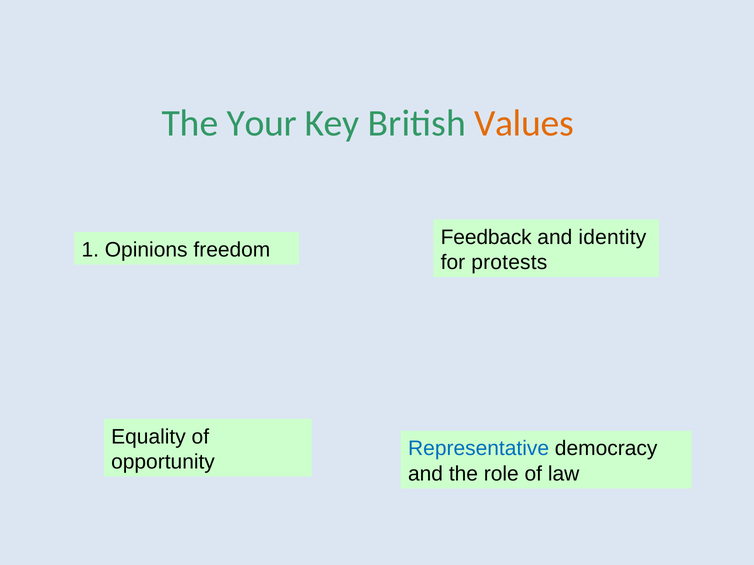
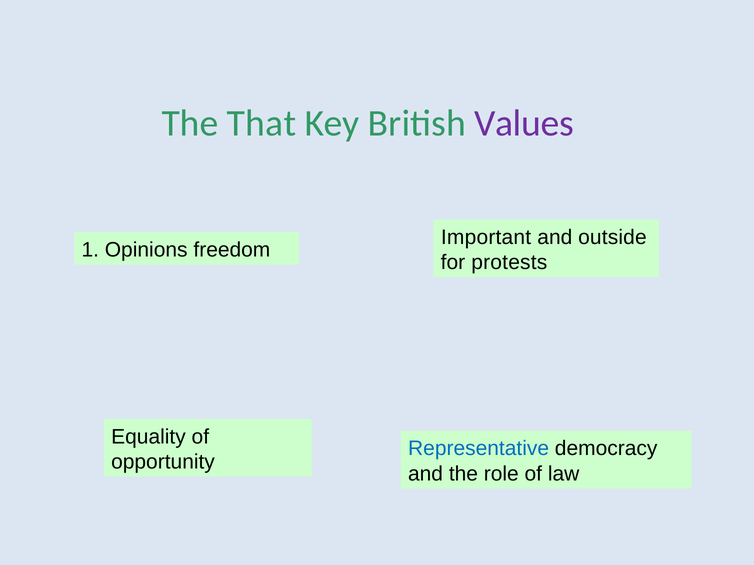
Your: Your -> That (262, 123)
Values colour: orange -> purple (524, 123)
Feedback: Feedback -> Important (486, 237)
identity: identity -> outside (612, 237)
